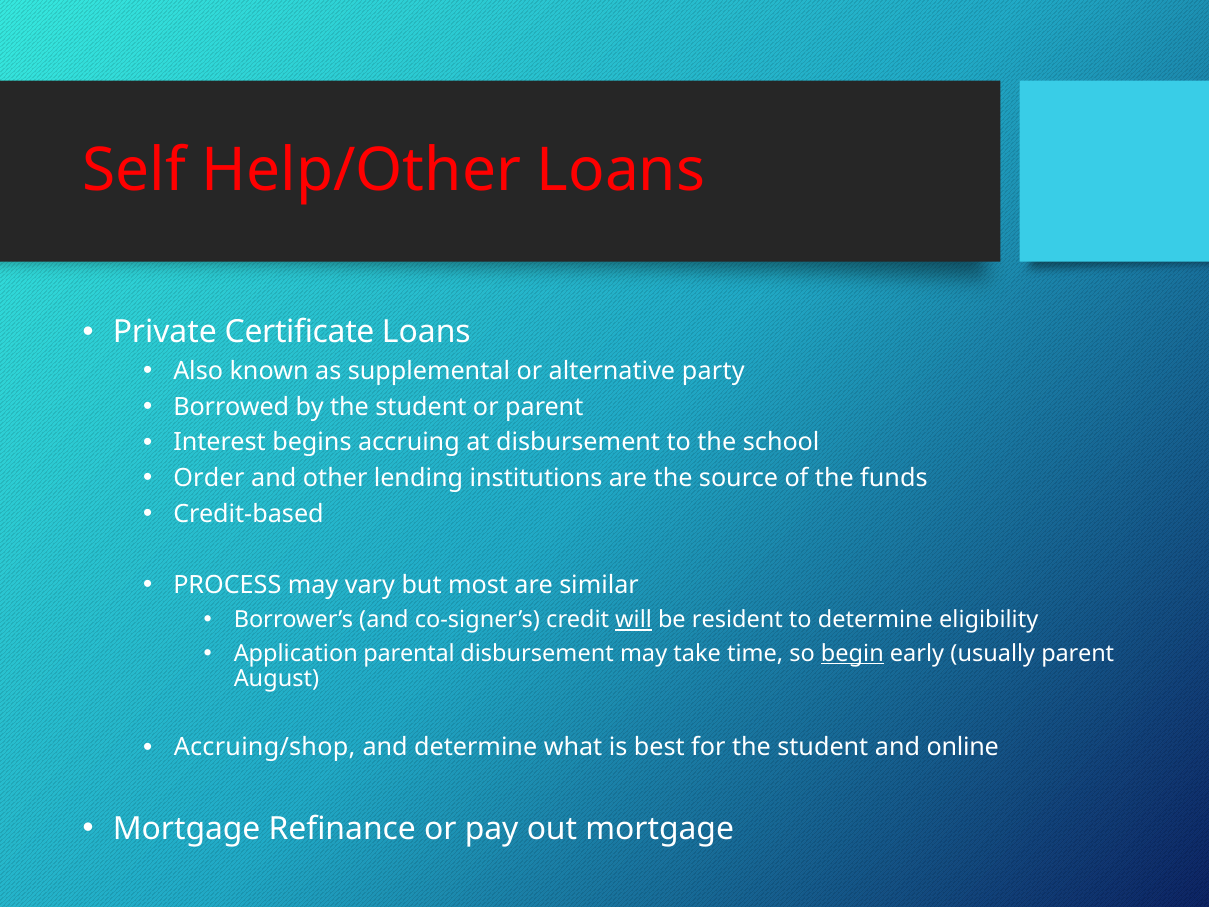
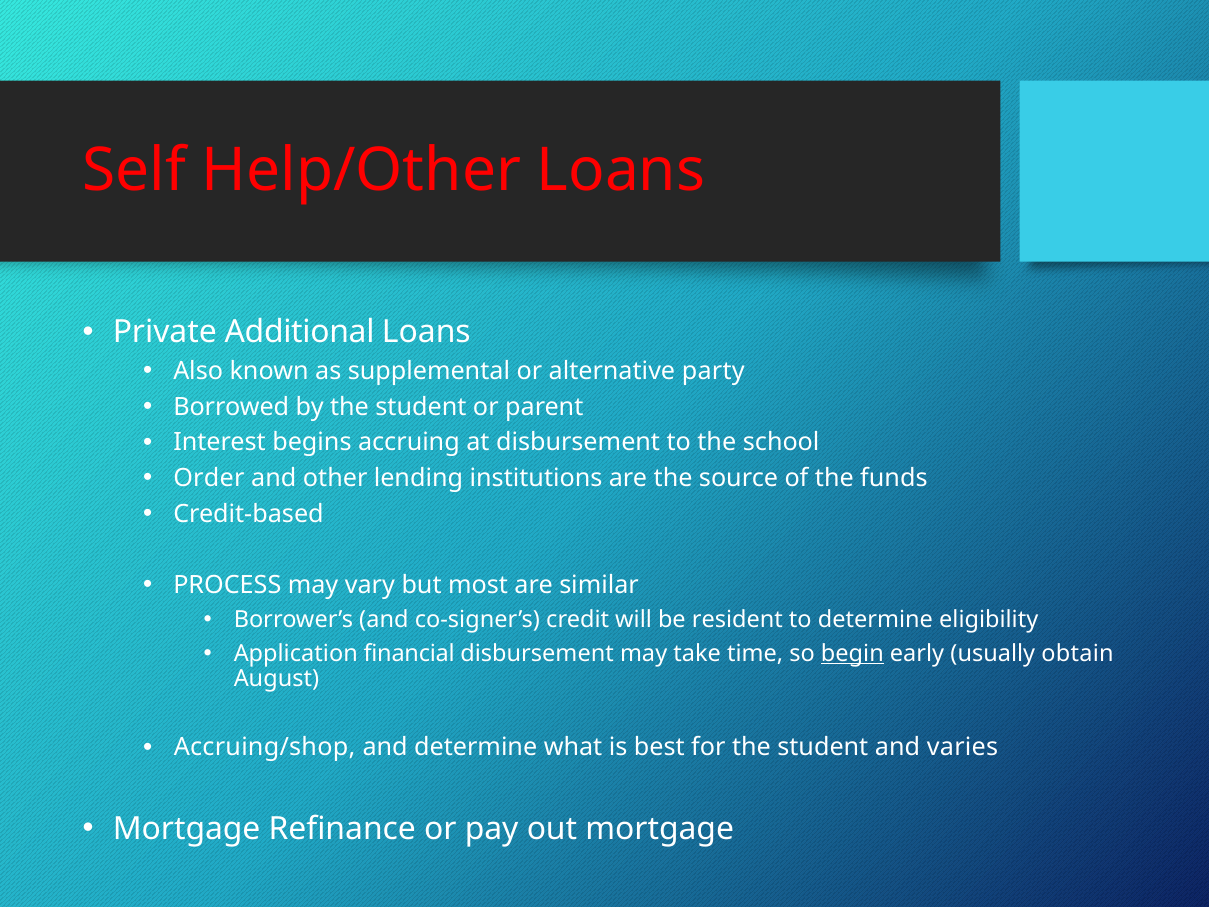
Certificate: Certificate -> Additional (300, 332)
will underline: present -> none (634, 620)
parental: parental -> financial (409, 653)
usually parent: parent -> obtain (1078, 653)
online: online -> varies (963, 747)
